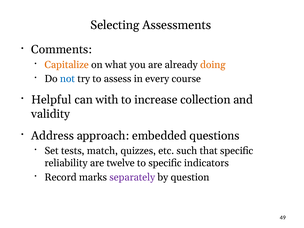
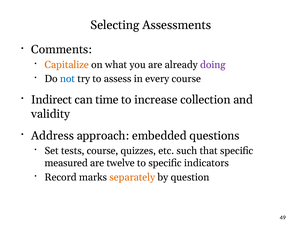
doing colour: orange -> purple (213, 65)
Helpful: Helpful -> Indirect (52, 100)
with: with -> time (107, 100)
tests match: match -> course (102, 151)
reliability: reliability -> measured (66, 163)
separately colour: purple -> orange (132, 177)
